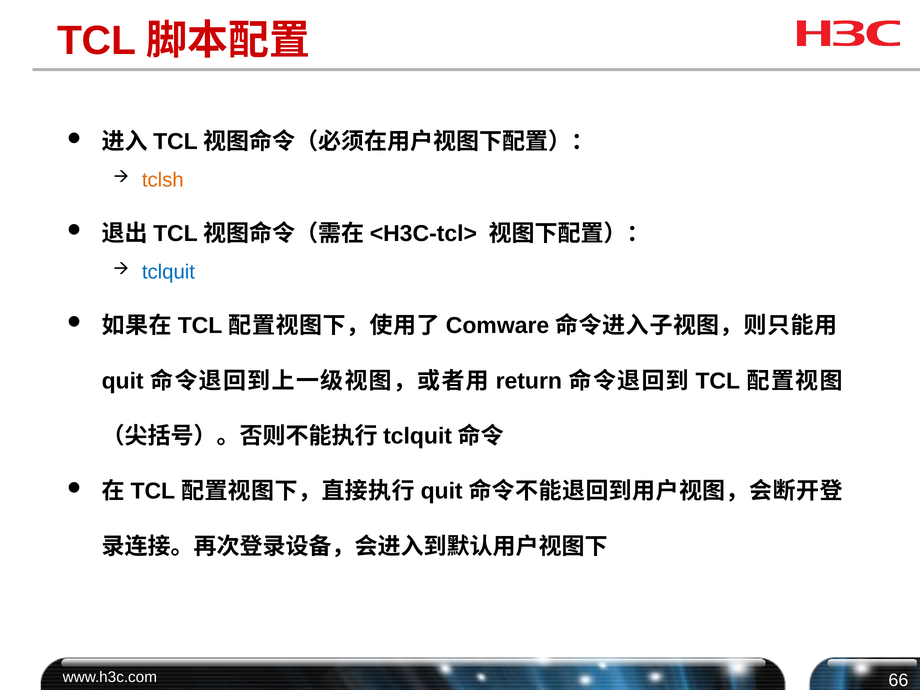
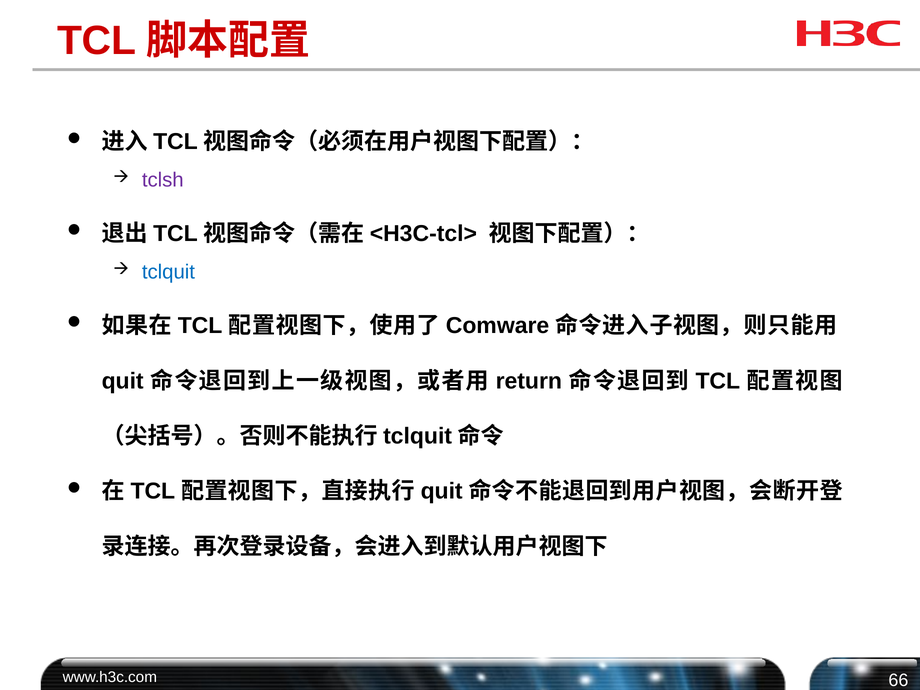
tclsh colour: orange -> purple (163, 180)
